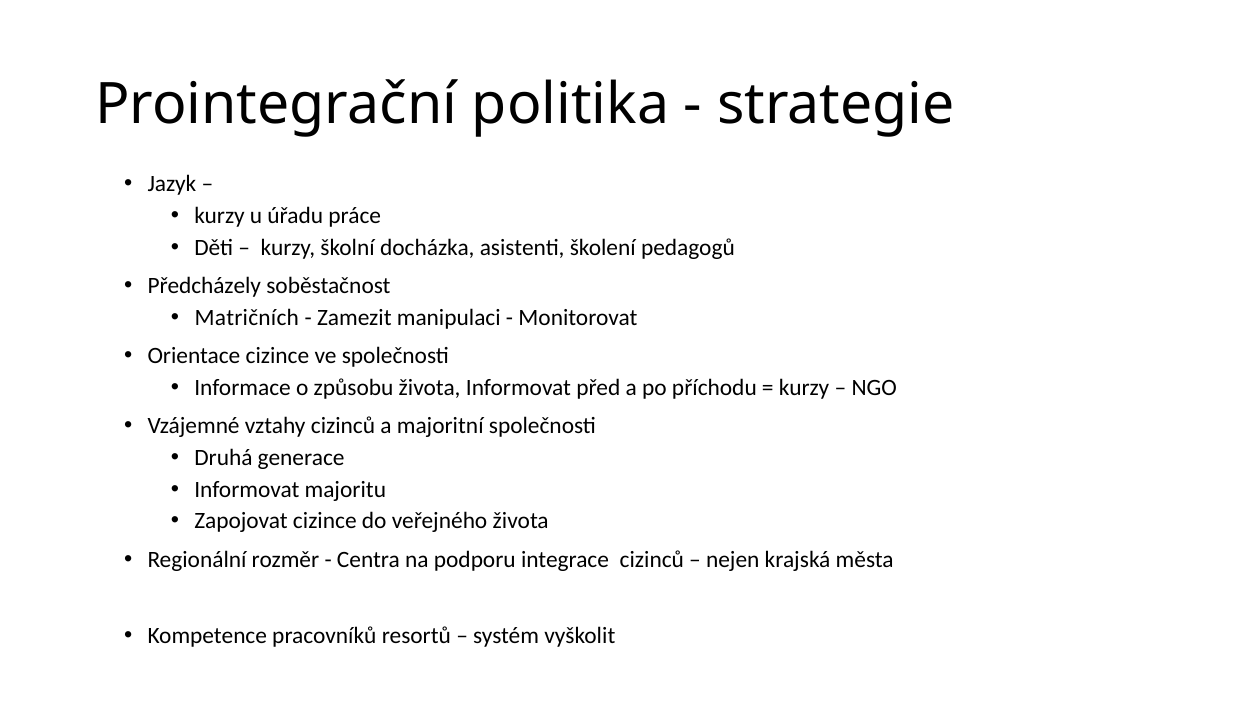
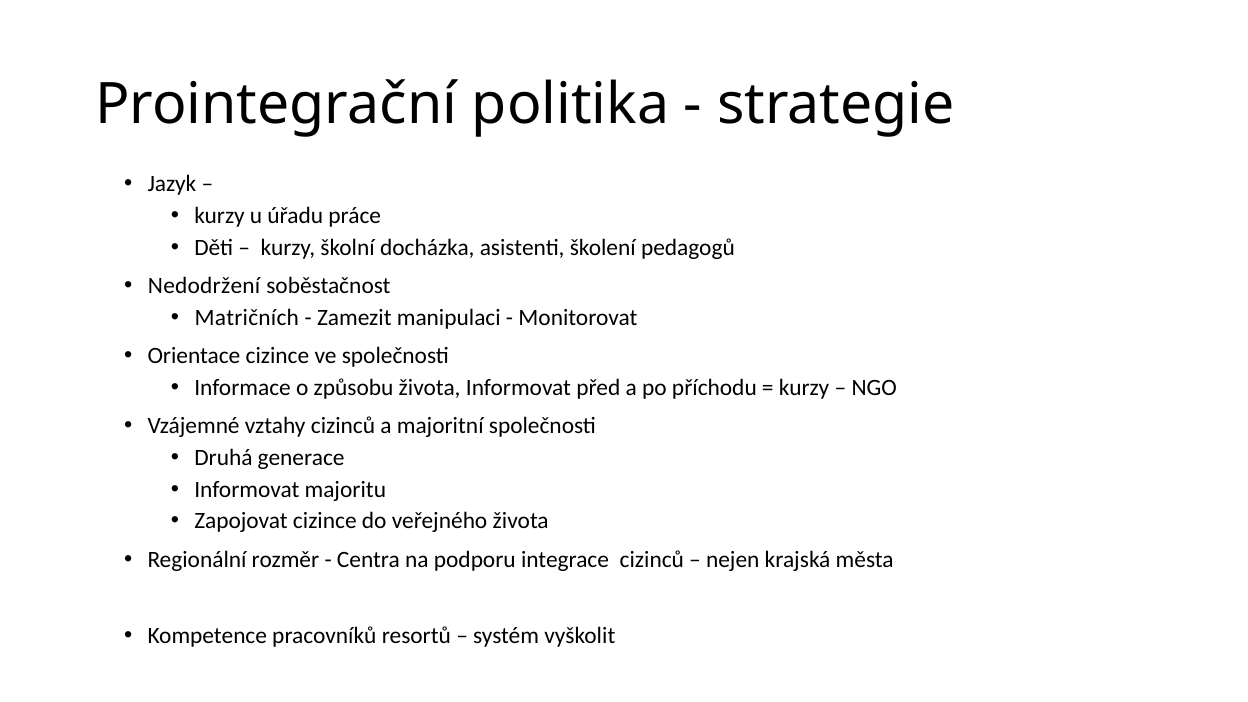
Předcházely: Předcházely -> Nedodržení (204, 286)
